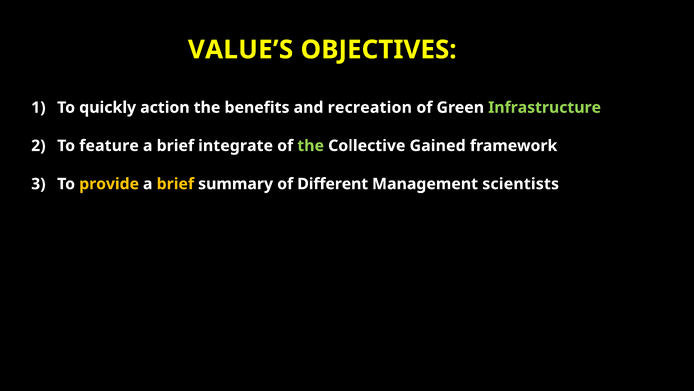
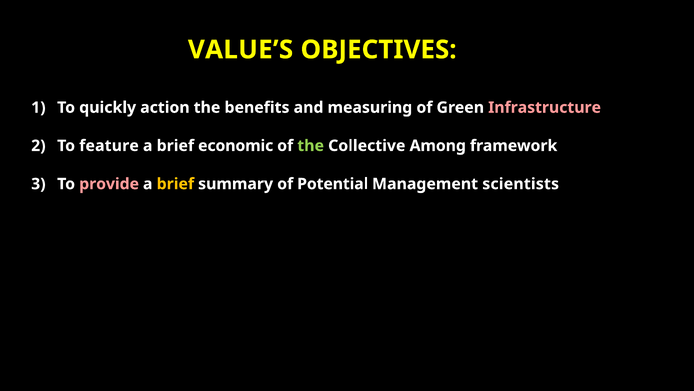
recreation: recreation -> measuring (370, 107)
Infrastructure colour: light green -> pink (545, 107)
integrate: integrate -> economic (236, 146)
Gained: Gained -> Among (438, 146)
provide colour: yellow -> pink (109, 184)
Different: Different -> Potential (333, 184)
